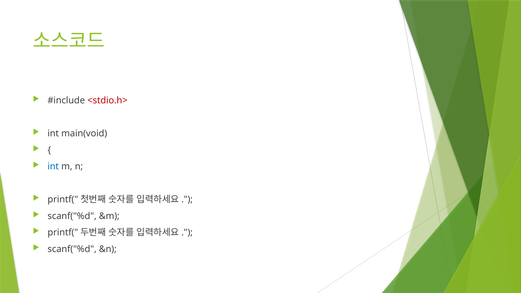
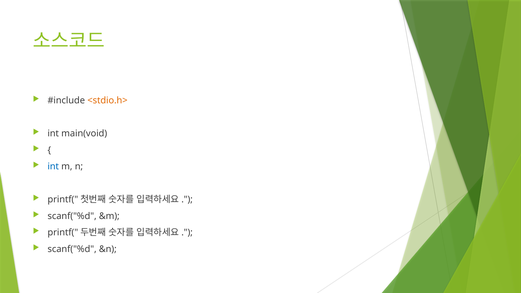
<stdio.h> colour: red -> orange (107, 100)
